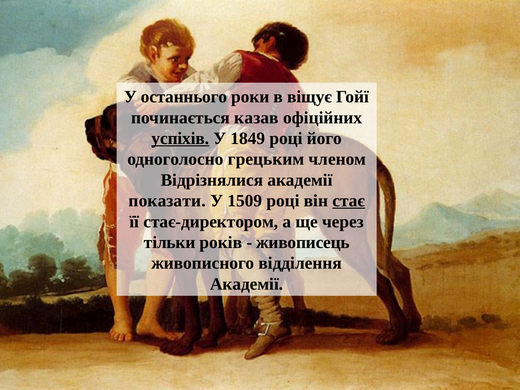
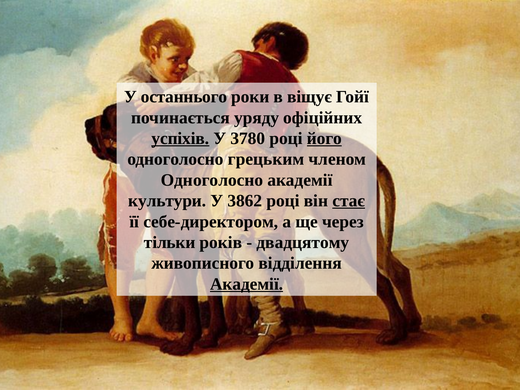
казав: казав -> уряду (257, 118)
1849: 1849 -> 3780 (248, 138)
його underline: none -> present (324, 138)
Відрізнялися: Відрізнялися -> Одноголосно (212, 180)
показати: показати -> культури (167, 201)
1509: 1509 -> 3862 (245, 201)
стає-директором: стає-директором -> себе-директором (211, 222)
живописець: живописець -> двадцятому (303, 242)
Академії underline: none -> present (247, 284)
